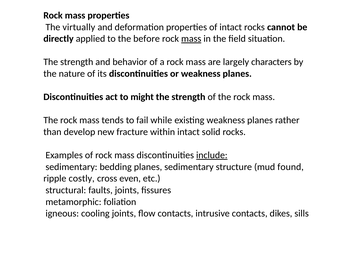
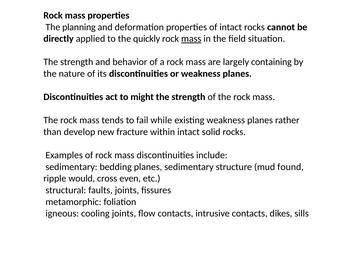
virtually: virtually -> planning (79, 27)
before: before -> quickly (147, 39)
characters: characters -> containing (271, 62)
include underline: present -> none (212, 156)
costly: costly -> would (82, 179)
